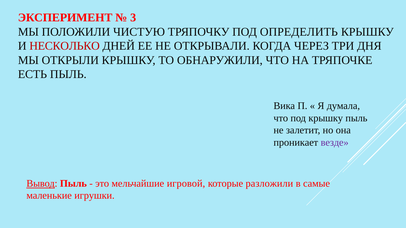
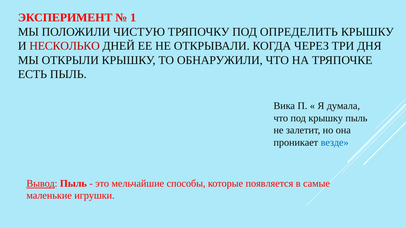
3: 3 -> 1 (133, 18)
везде colour: purple -> blue (335, 143)
игровой: игровой -> способы (186, 184)
разложили: разложили -> появляется (269, 184)
